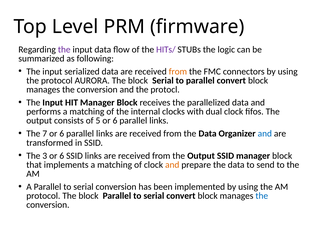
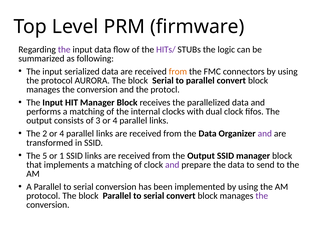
5: 5 -> 3 (98, 120)
6: 6 -> 4 (115, 120)
7: 7 -> 2 (45, 133)
6: 6 -> 4 (62, 133)
and colour: blue -> purple (265, 133)
3: 3 -> 5 (45, 155)
6: 6 -> 1 (62, 155)
and colour: orange -> purple (172, 164)
the colour: blue -> purple (262, 195)
